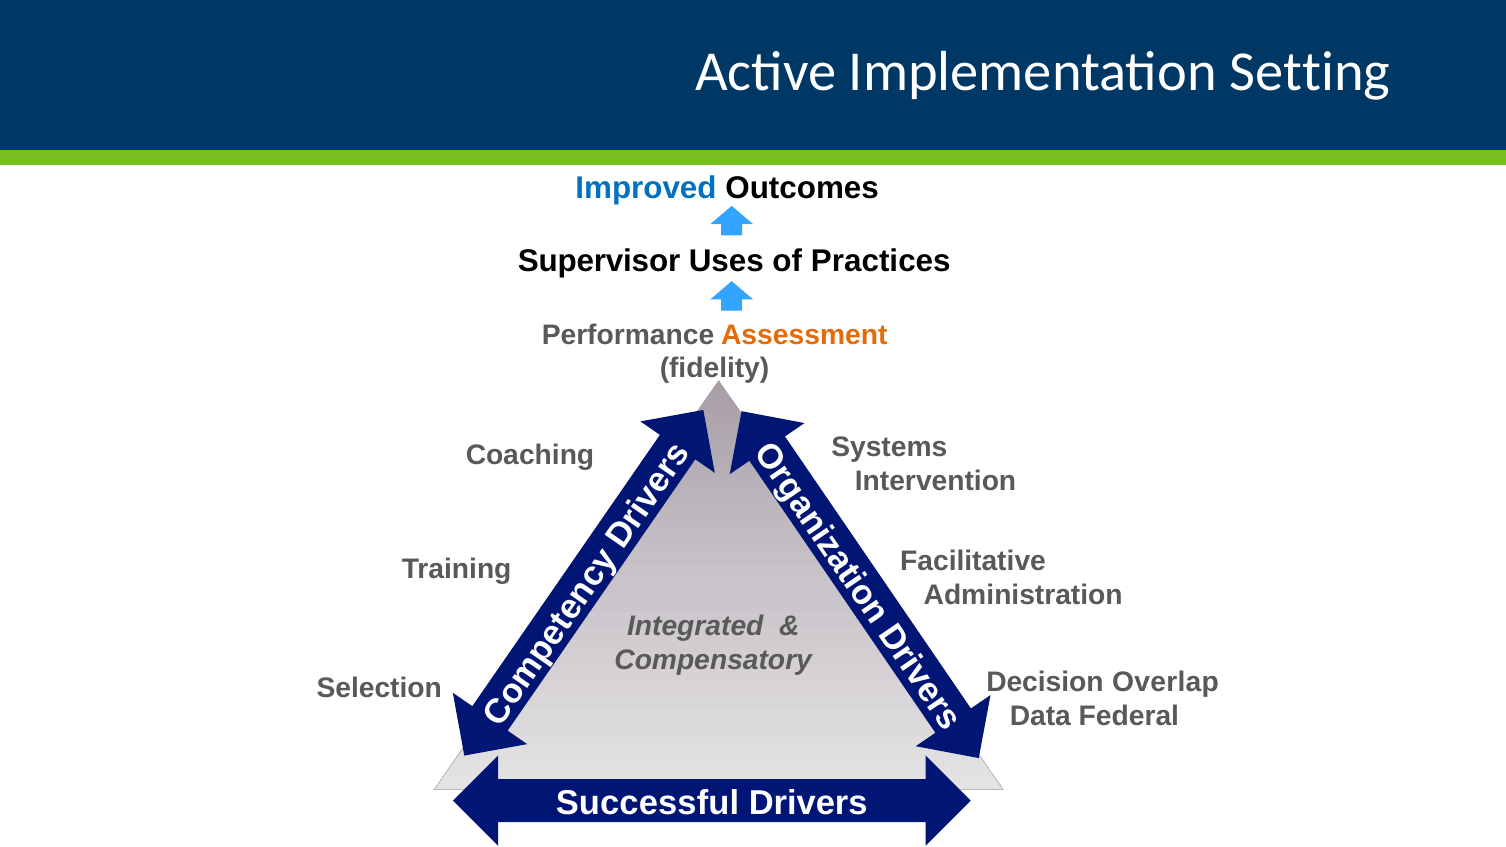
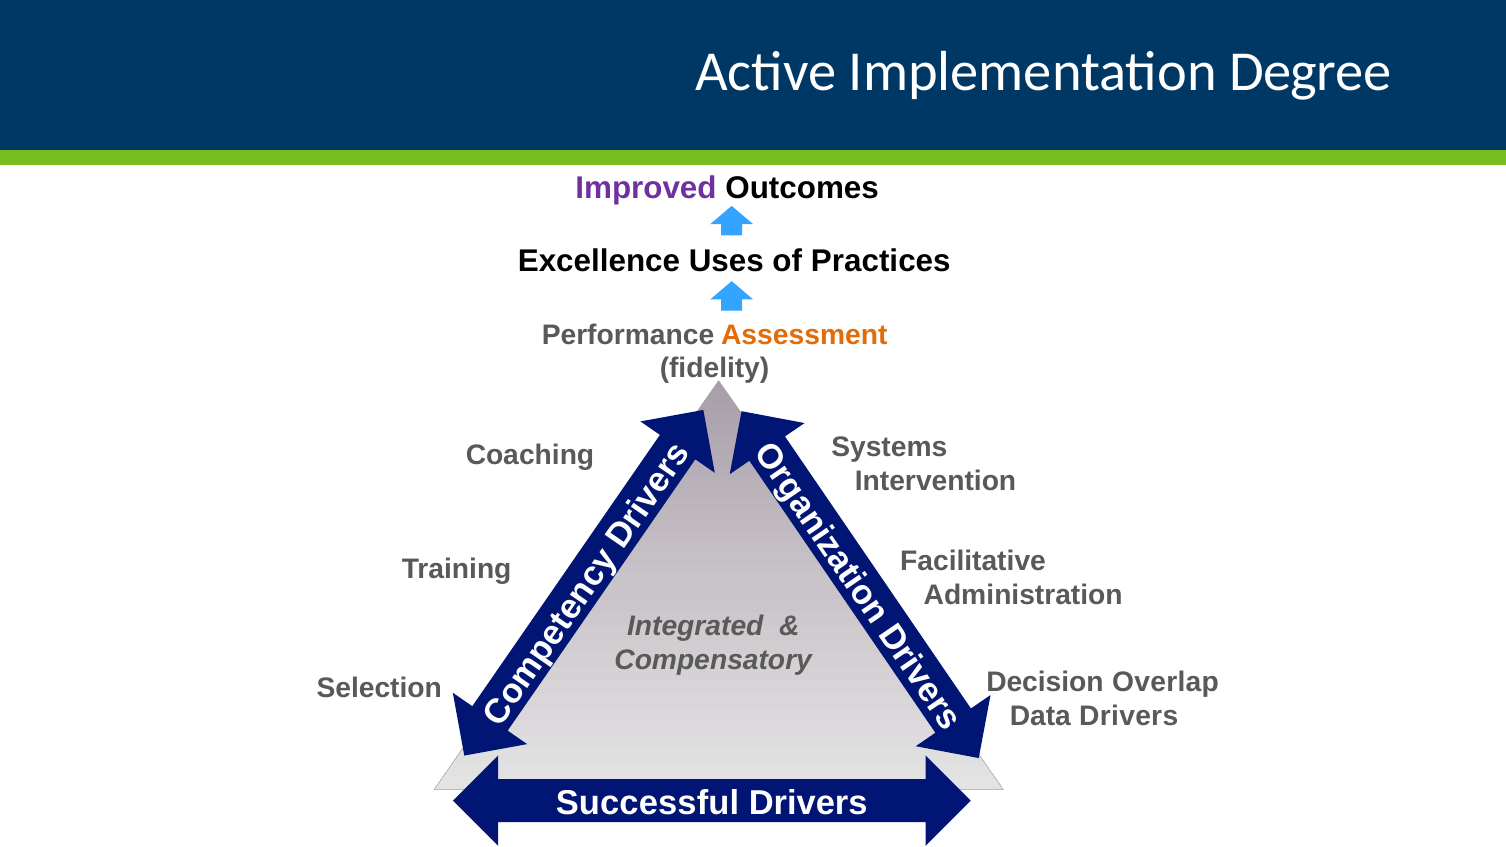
Setting: Setting -> Degree (1310, 72)
Improved colour: blue -> purple (646, 189)
Supervisor: Supervisor -> Excellence (599, 262)
Data Federal: Federal -> Drivers (1129, 716)
